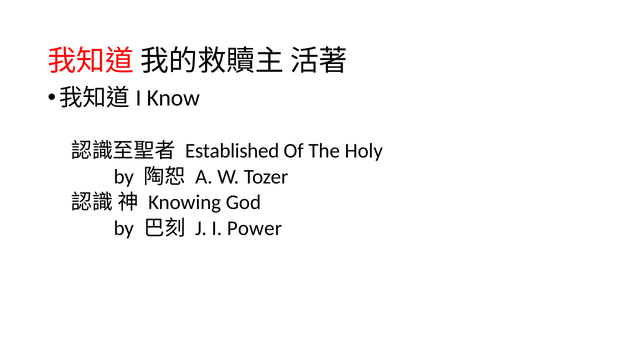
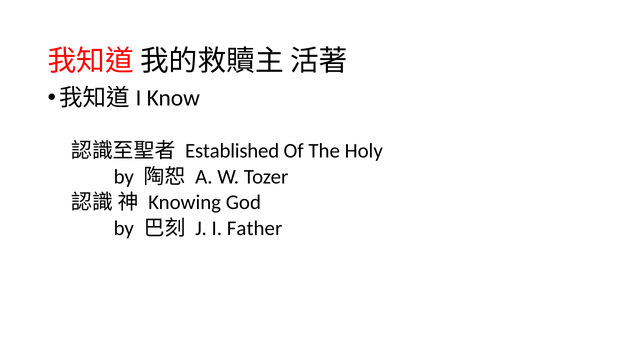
Power: Power -> Father (255, 228)
